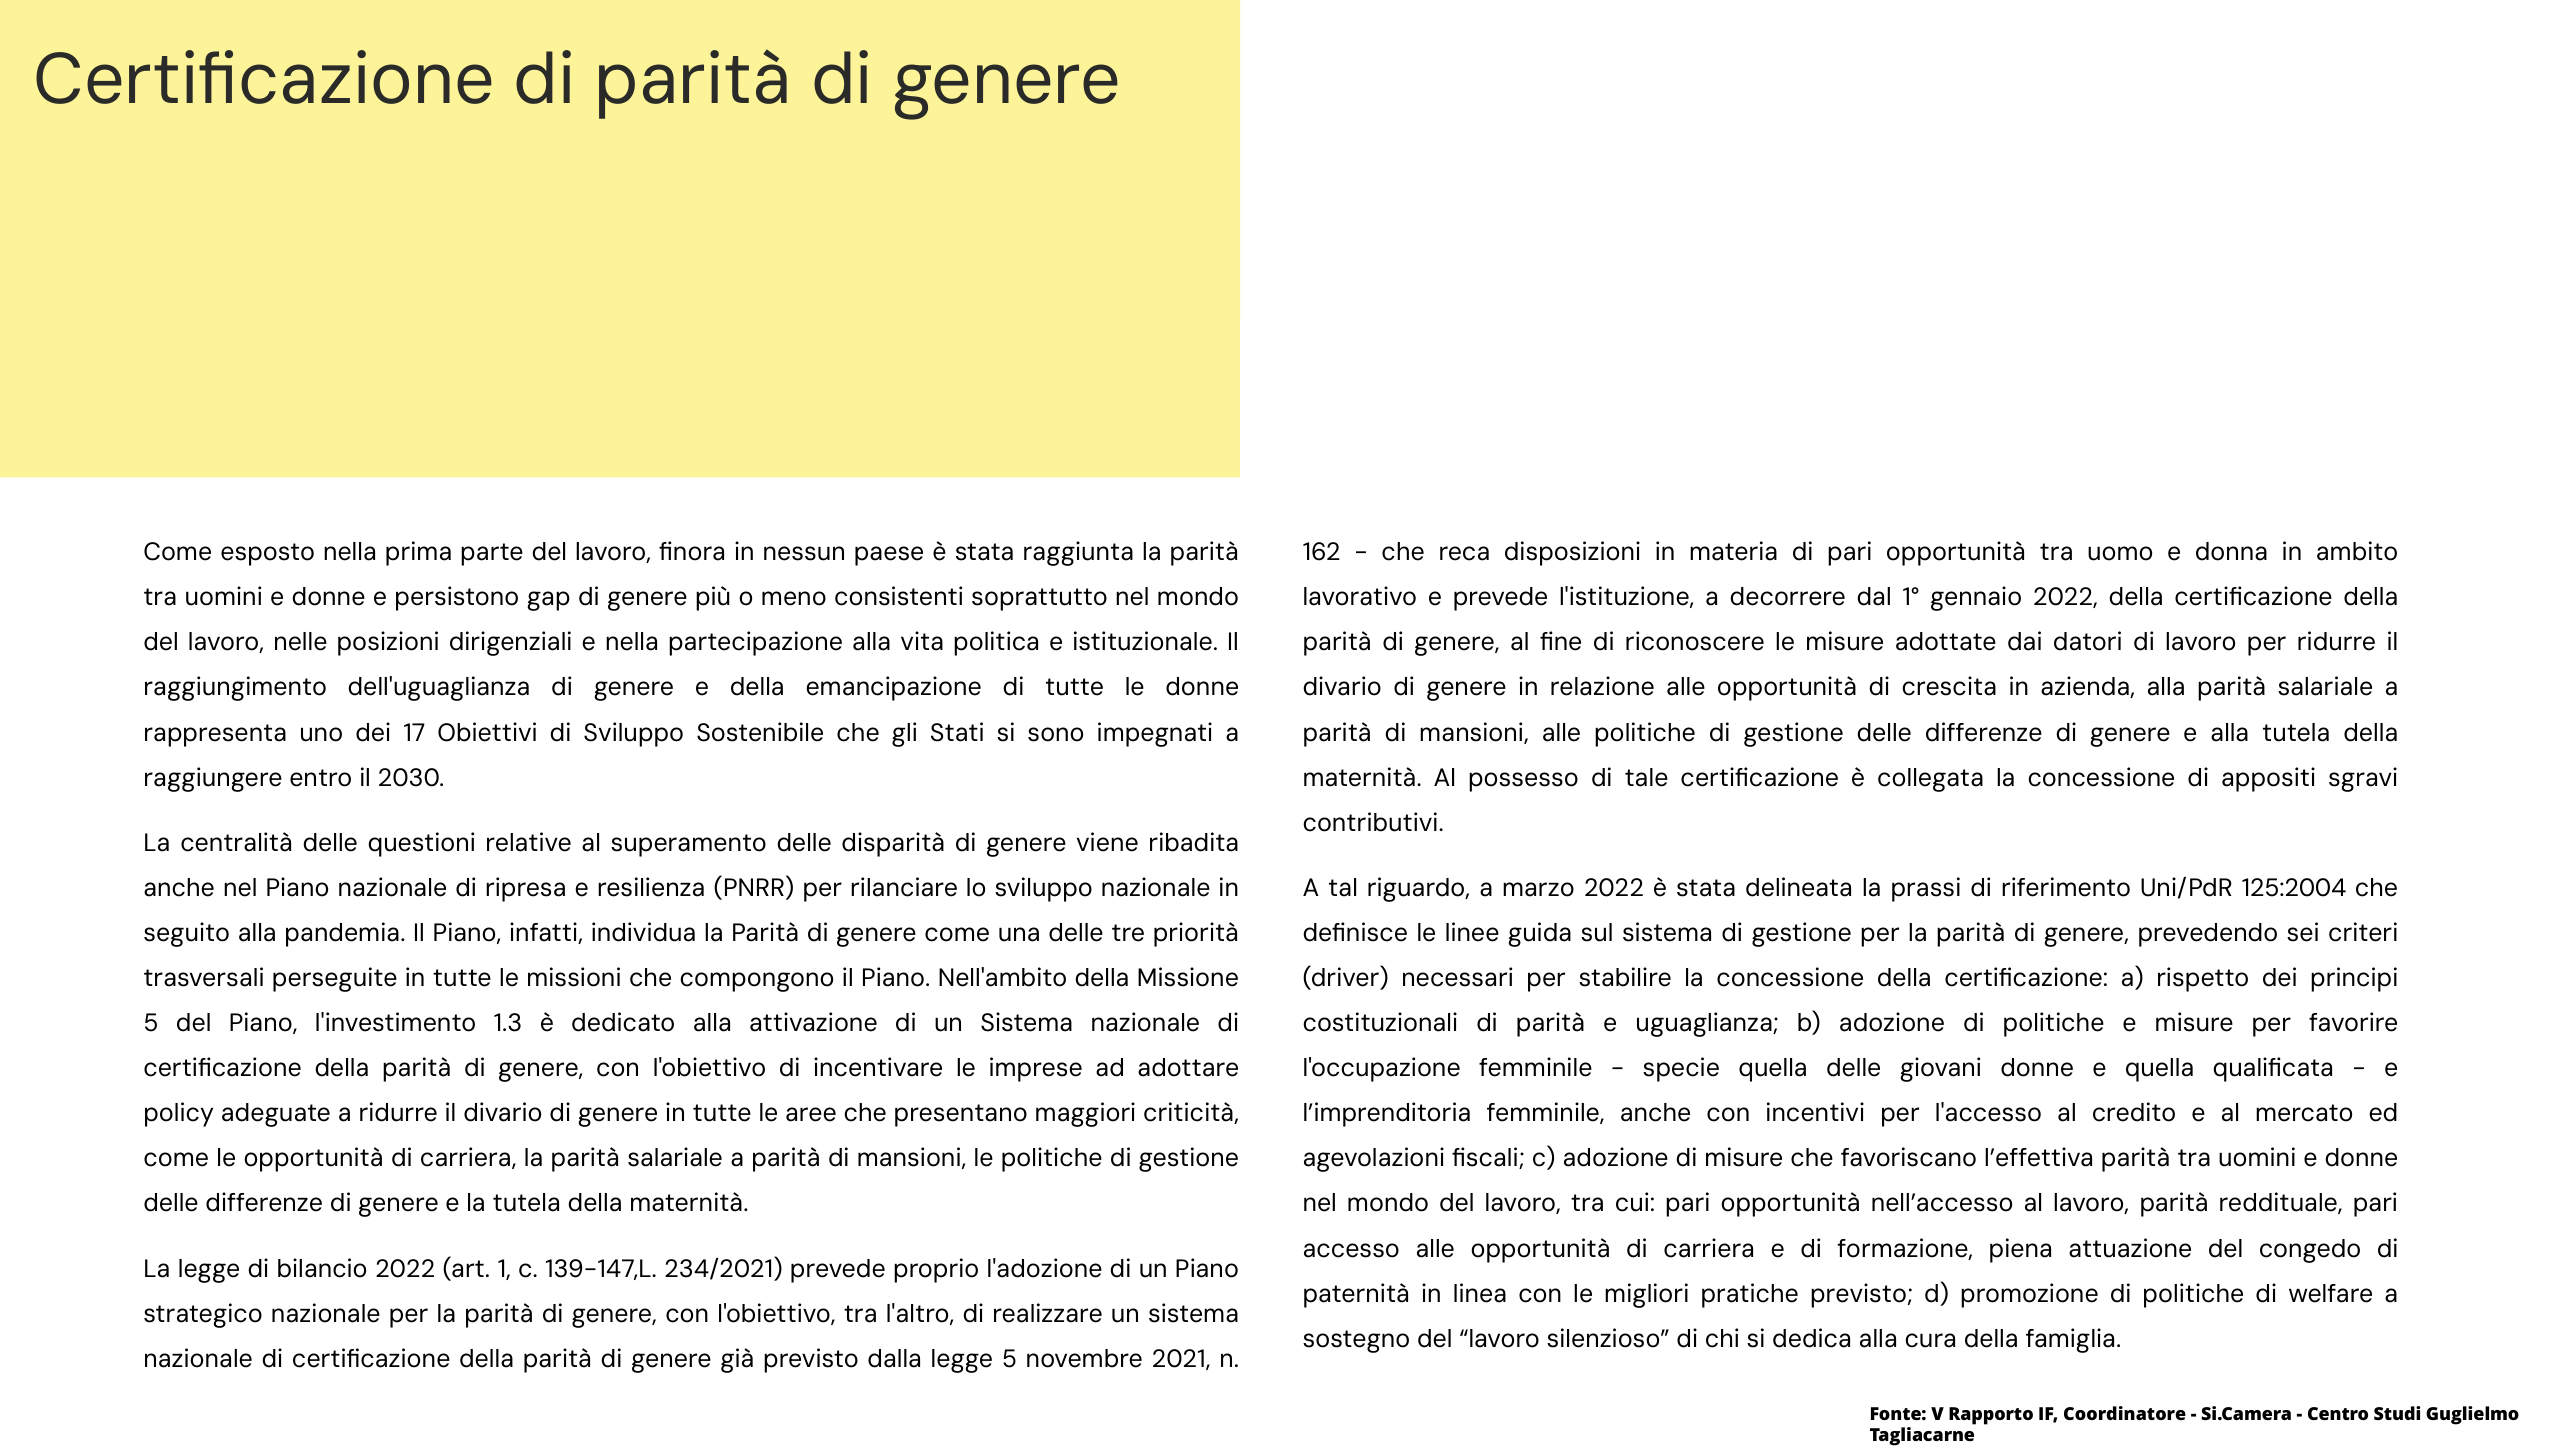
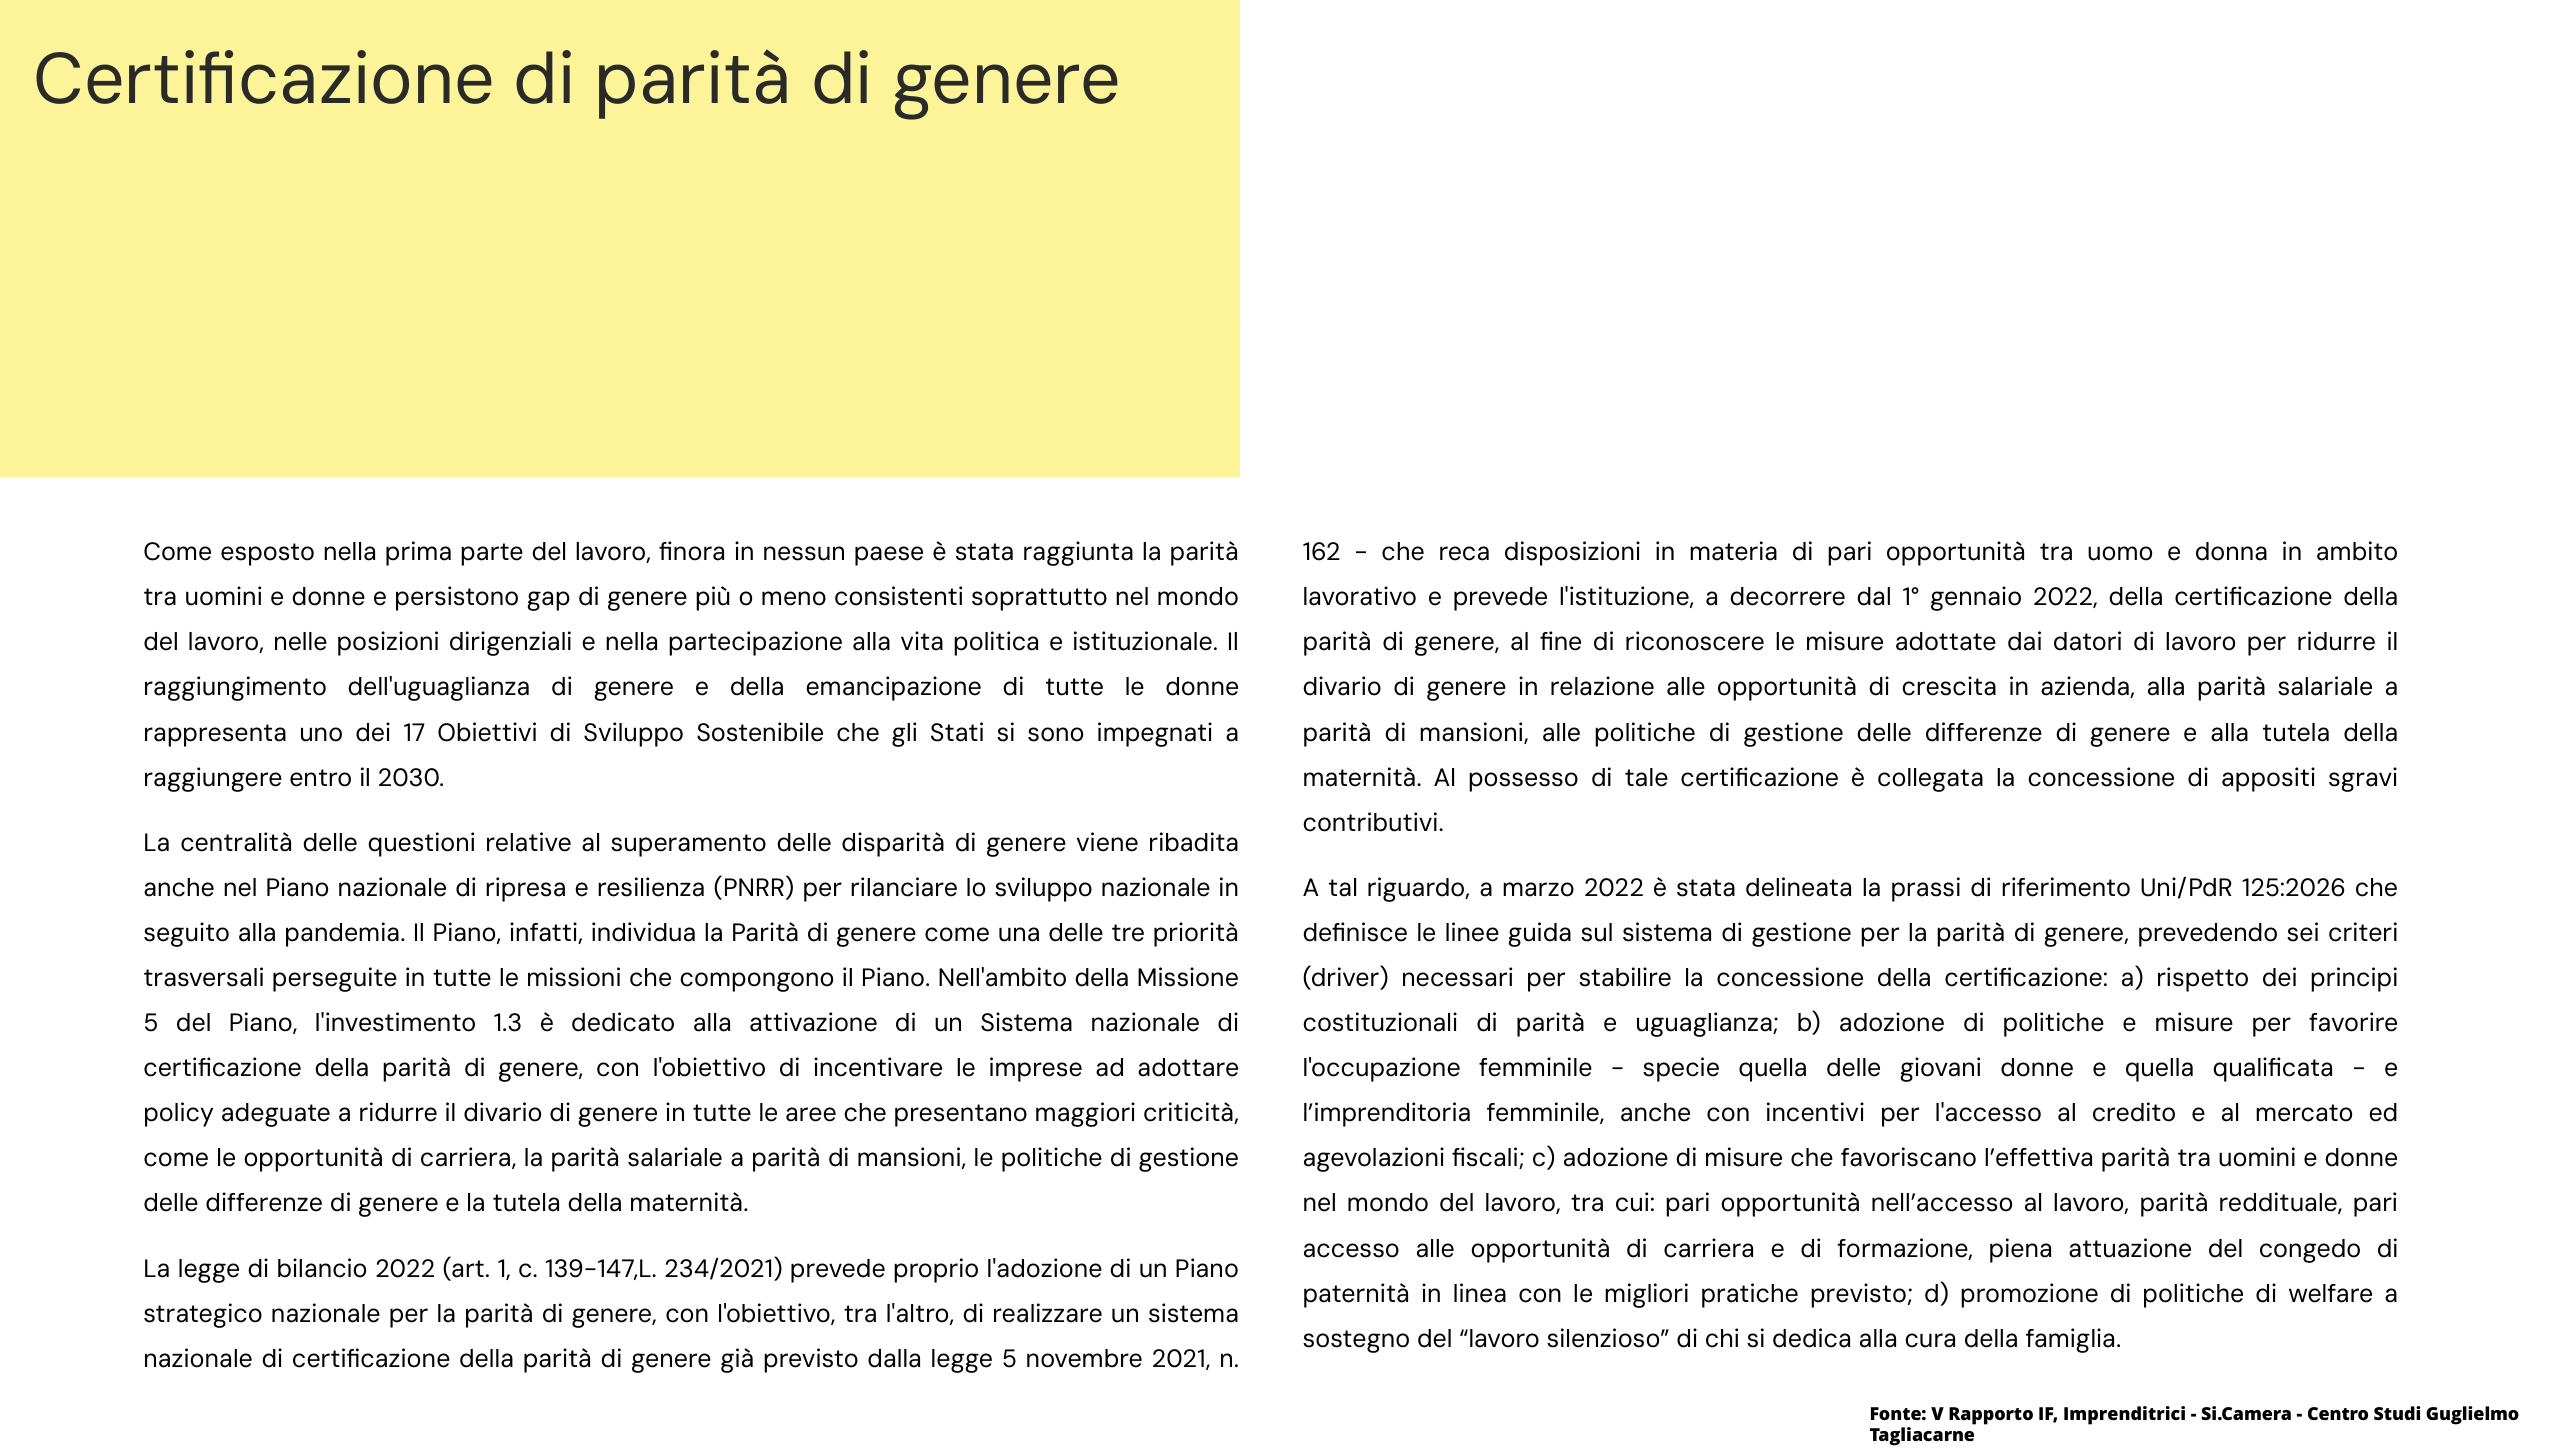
125:2004: 125:2004 -> 125:2026 (2294, 888)
Coordinatore: Coordinatore -> Imprenditrici (2125, 1415)
